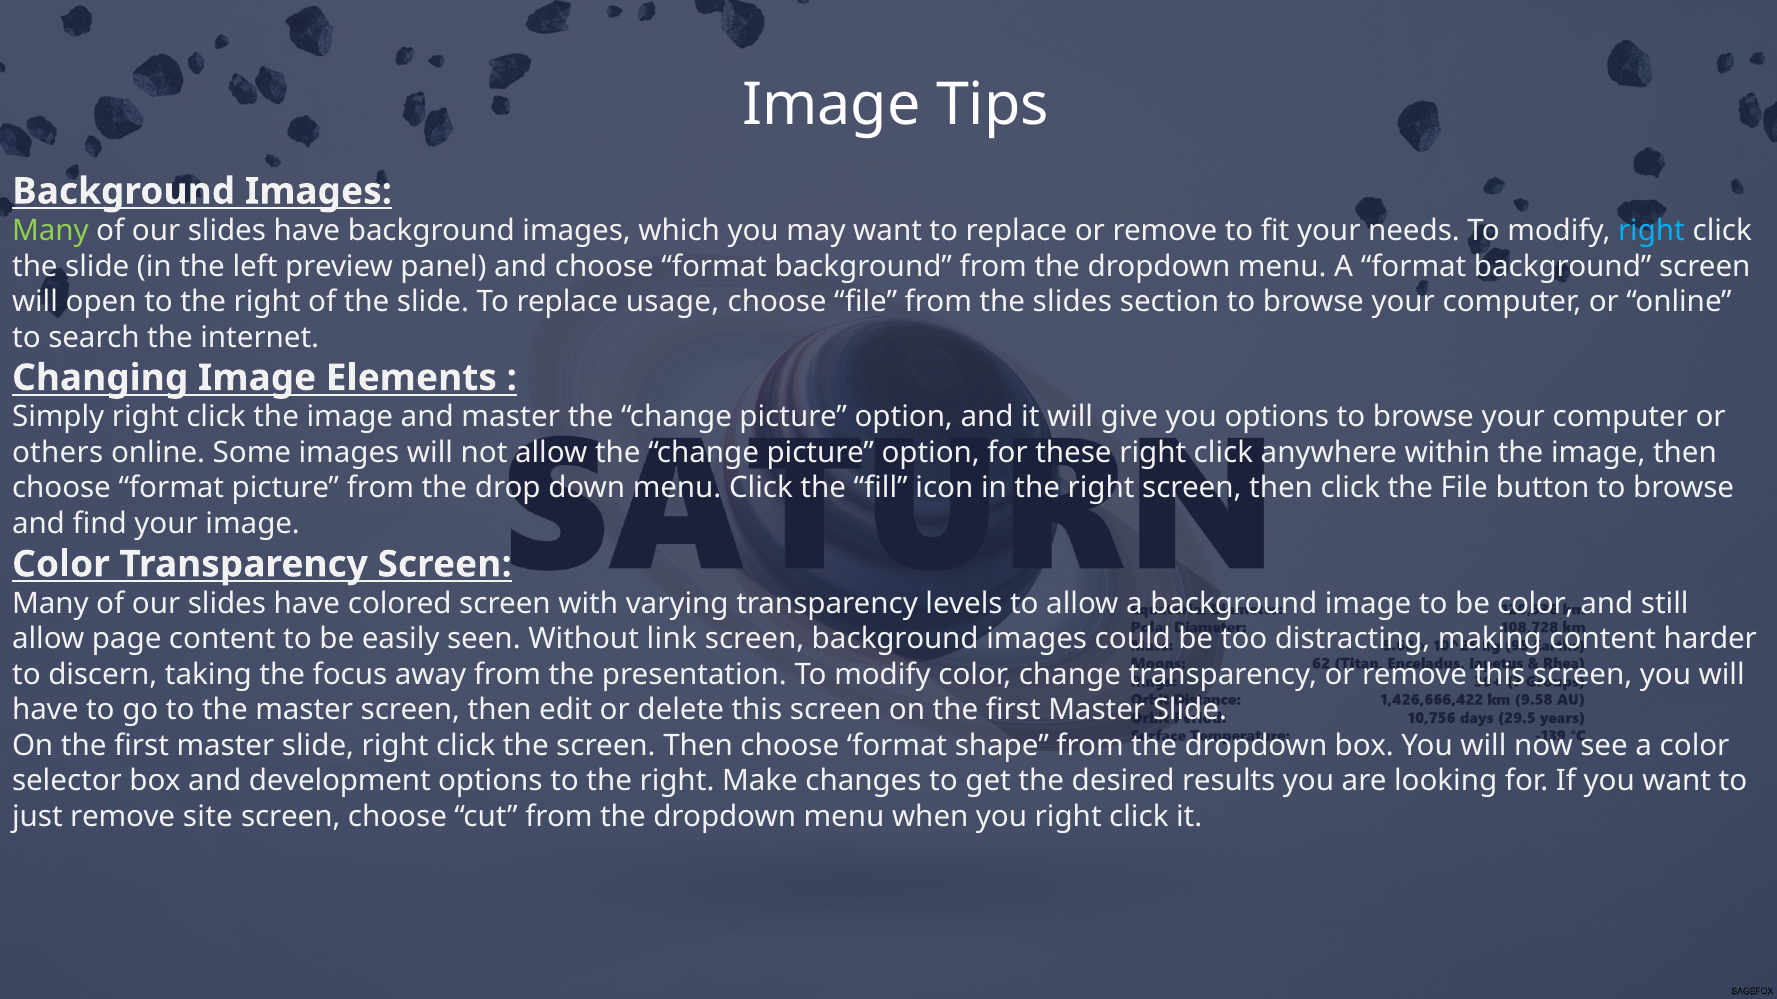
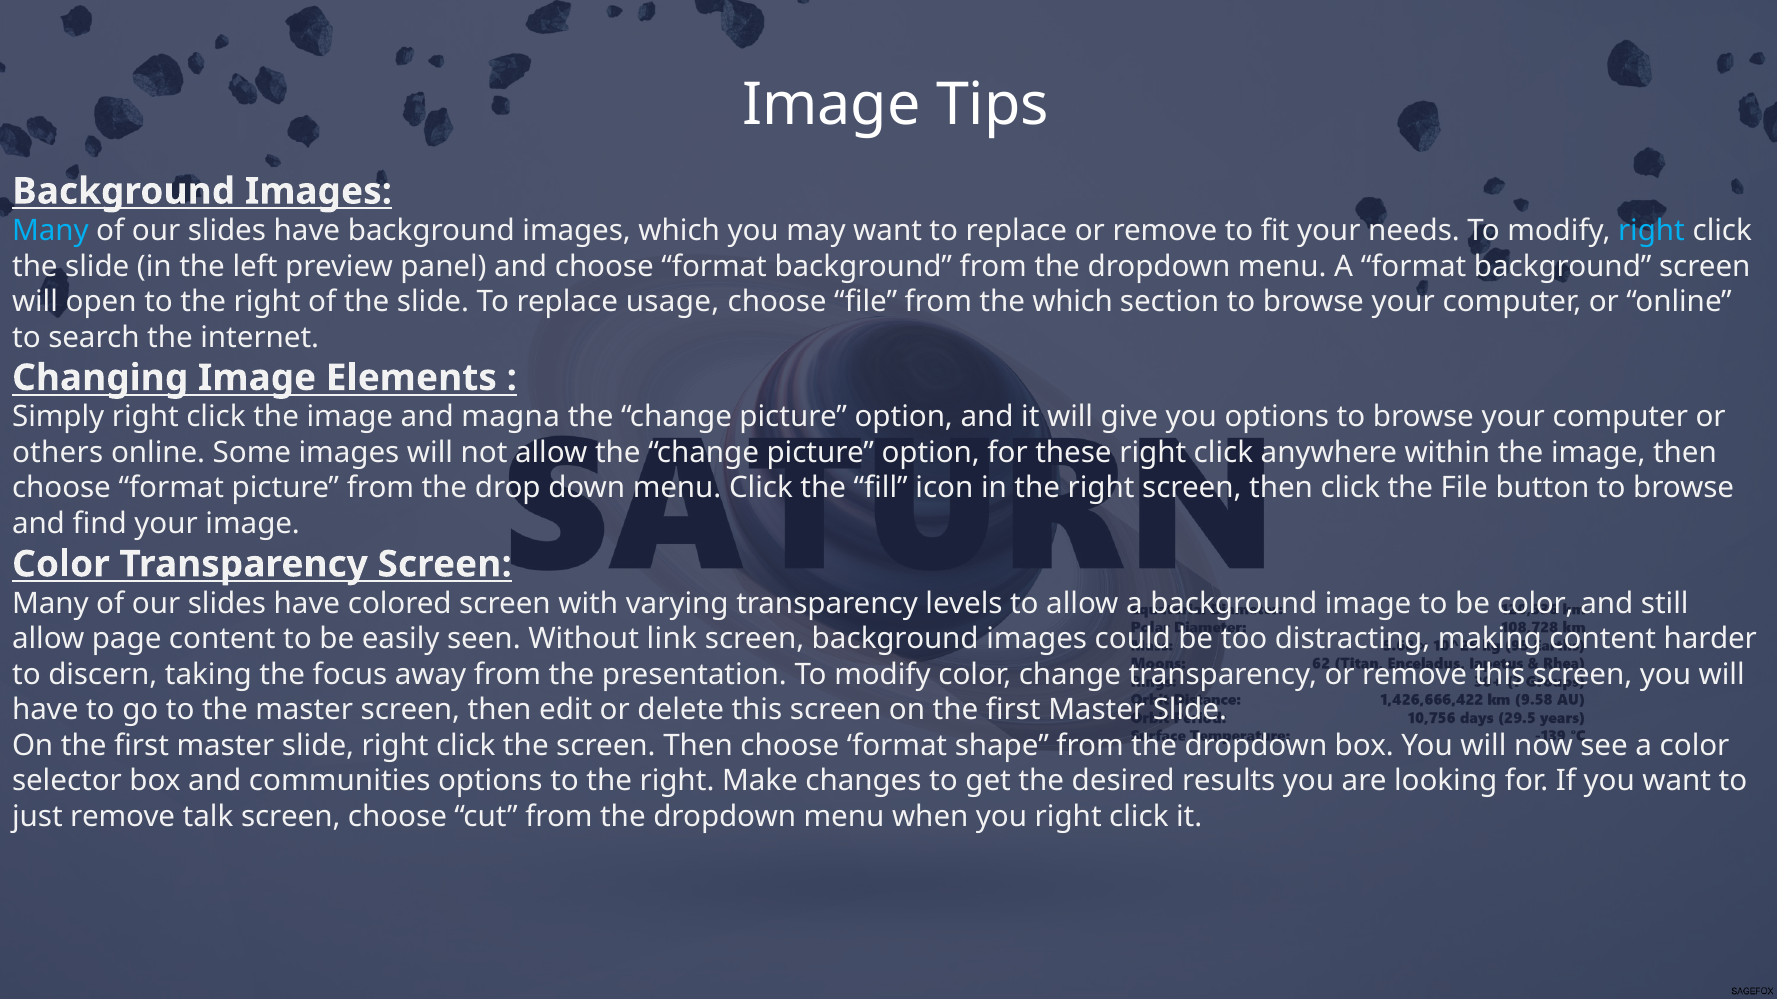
Many colour: light green -> light blue (50, 231)
the slides: slides -> which (1073, 302)
and master: master -> magna (511, 417)
development: development -> communities (340, 782)
site: site -> talk (208, 817)
